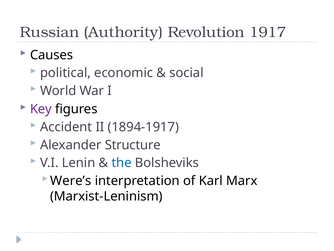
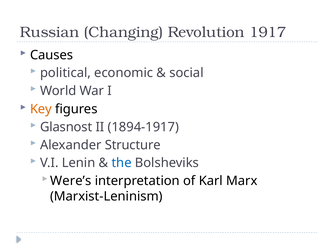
Authority: Authority -> Changing (123, 32)
Key colour: purple -> orange (41, 109)
Accident: Accident -> Glasnost (66, 127)
